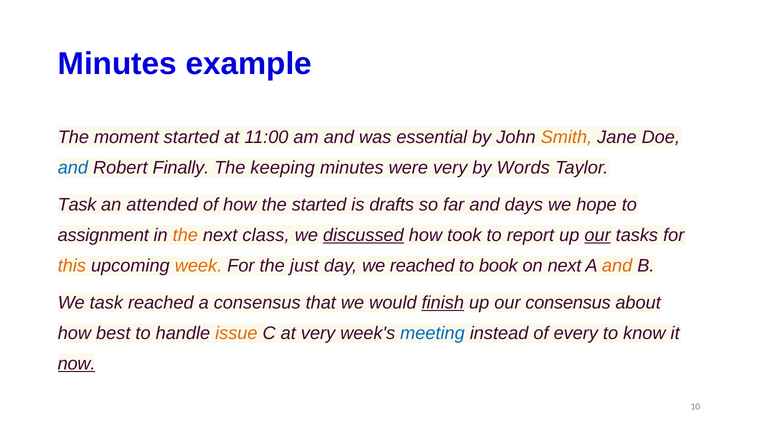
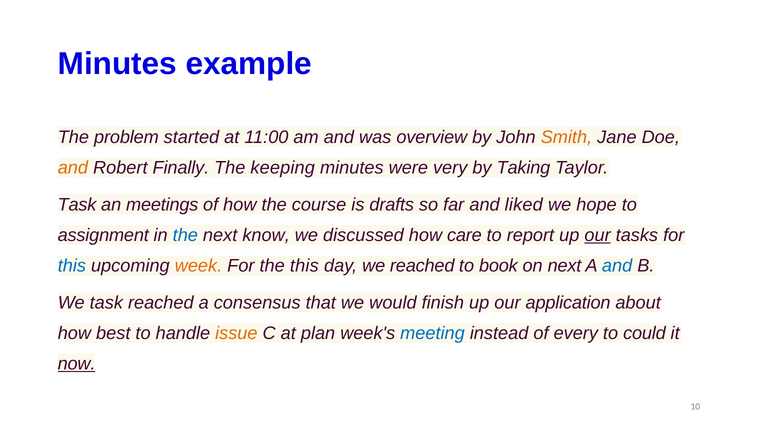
moment: moment -> problem (126, 137)
essential: essential -> overview (432, 137)
and colour: blue -> orange (73, 168)
Words: Words -> Taking (523, 168)
attended: attended -> meetings (162, 205)
the started: started -> course (319, 205)
days: days -> liked (524, 205)
the colour: orange -> blue (185, 235)
class: class -> know (266, 235)
discussed underline: present -> none (363, 235)
took: took -> care (464, 235)
this colour: orange -> blue (72, 266)
the just: just -> this (304, 266)
and colour: orange -> blue (617, 266)
finish underline: present -> none (443, 303)
our consensus: consensus -> application (568, 303)
at very: very -> plan (318, 334)
know: know -> could (644, 334)
